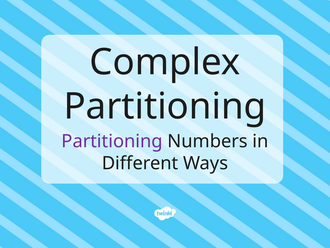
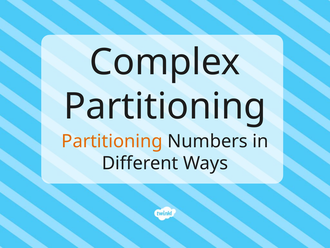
Partitioning colour: purple -> orange (112, 141)
